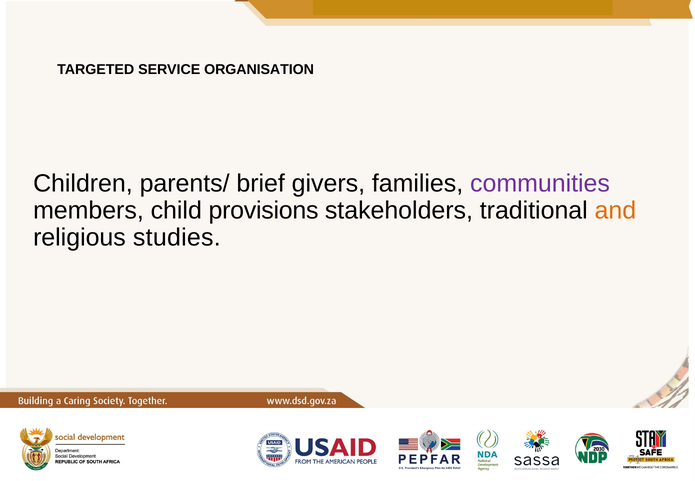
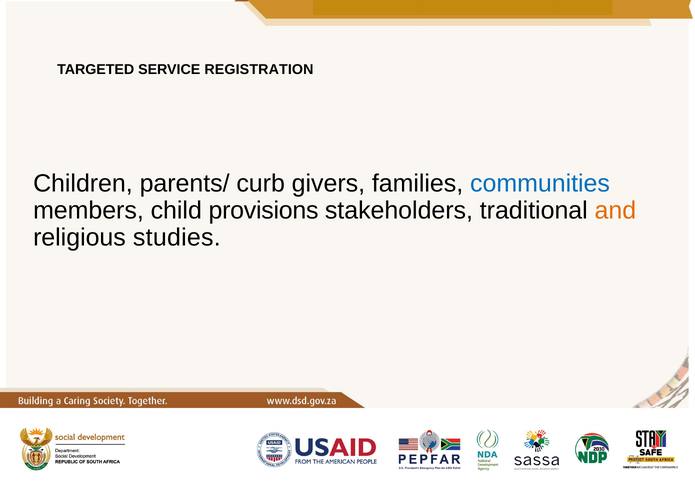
ORGANISATION: ORGANISATION -> REGISTRATION (259, 70)
brief: brief -> curb (261, 184)
communities colour: purple -> blue (540, 184)
